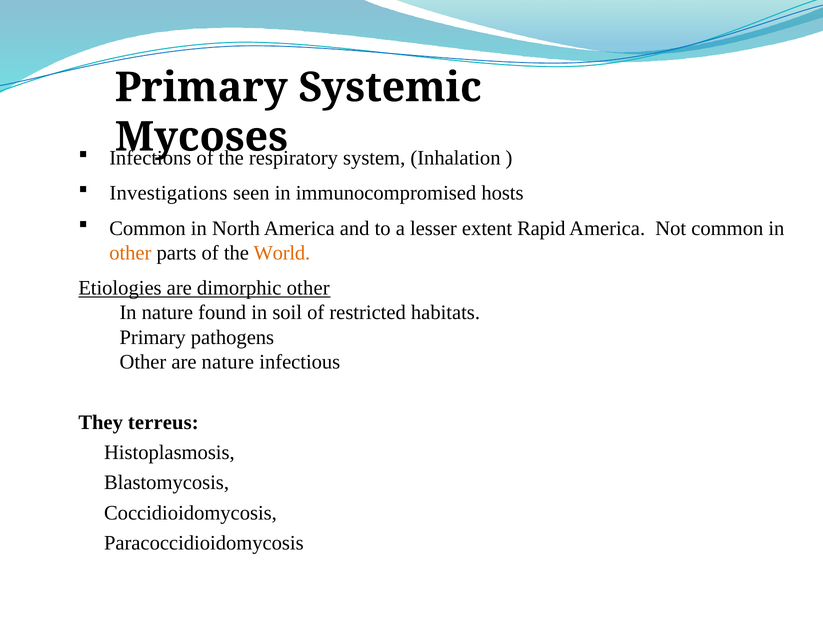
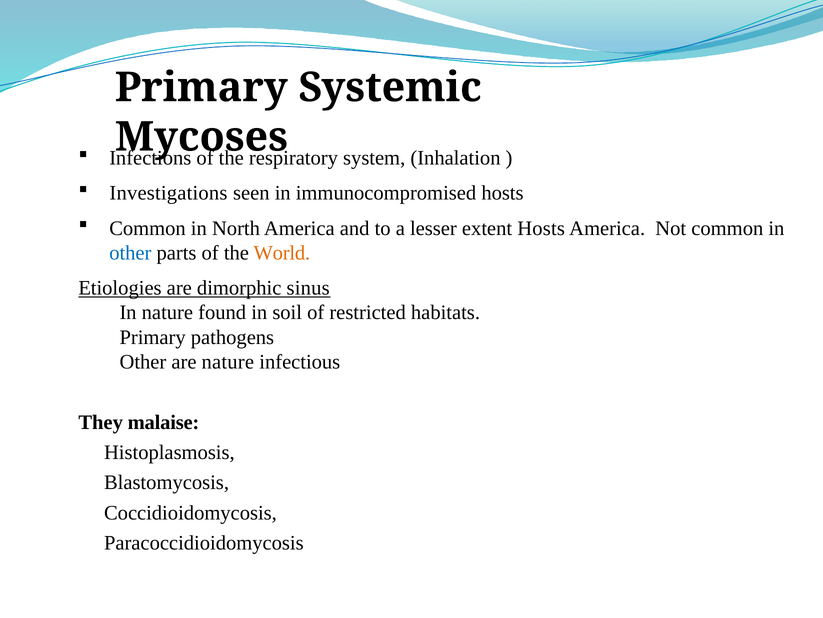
extent Rapid: Rapid -> Hosts (541, 228)
other colour: orange -> blue (130, 253)
dimorphic other: other -> sinus (308, 288)
terreus: terreus -> malaise (163, 422)
